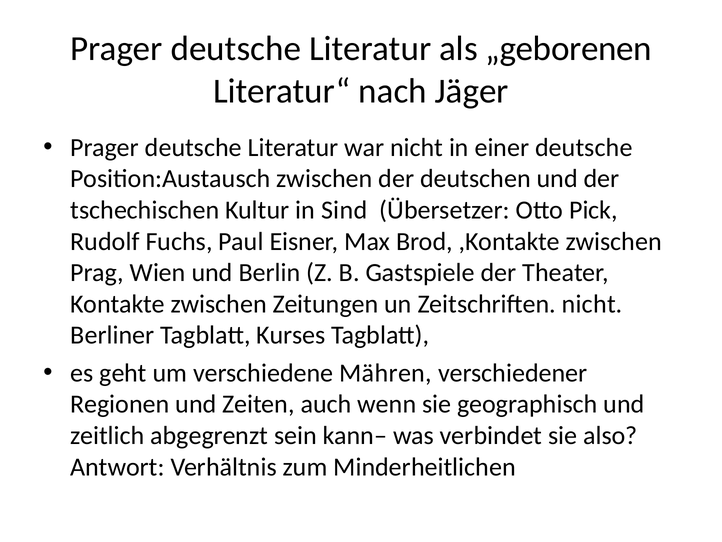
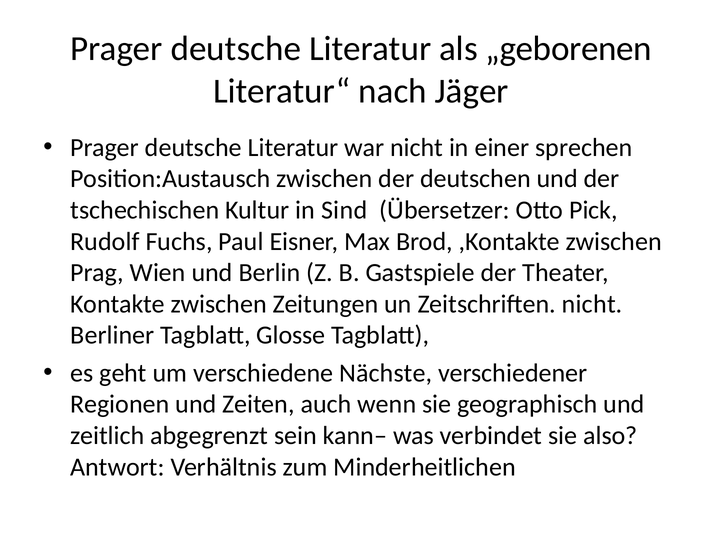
einer deutsche: deutsche -> sprechen (584, 147)
Kurses: Kurses -> Glosse (291, 335)
Mähren: Mähren -> Nächste (386, 373)
